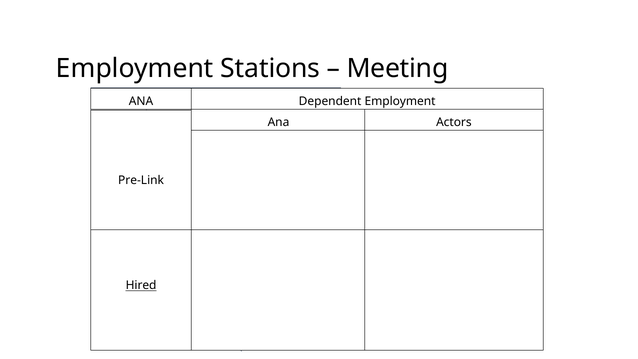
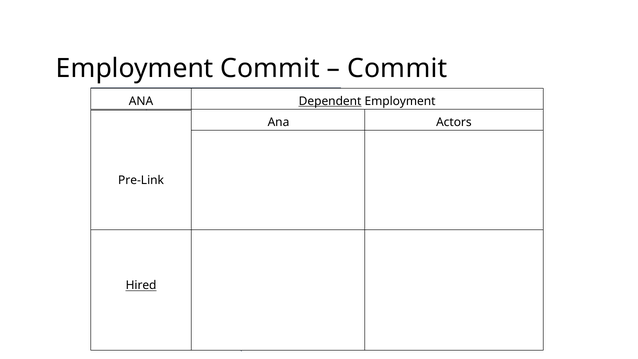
Employment Stations: Stations -> Commit (270, 69)
Meeting: Meeting -> Commit (397, 69)
Dependent underline: none -> present (330, 101)
